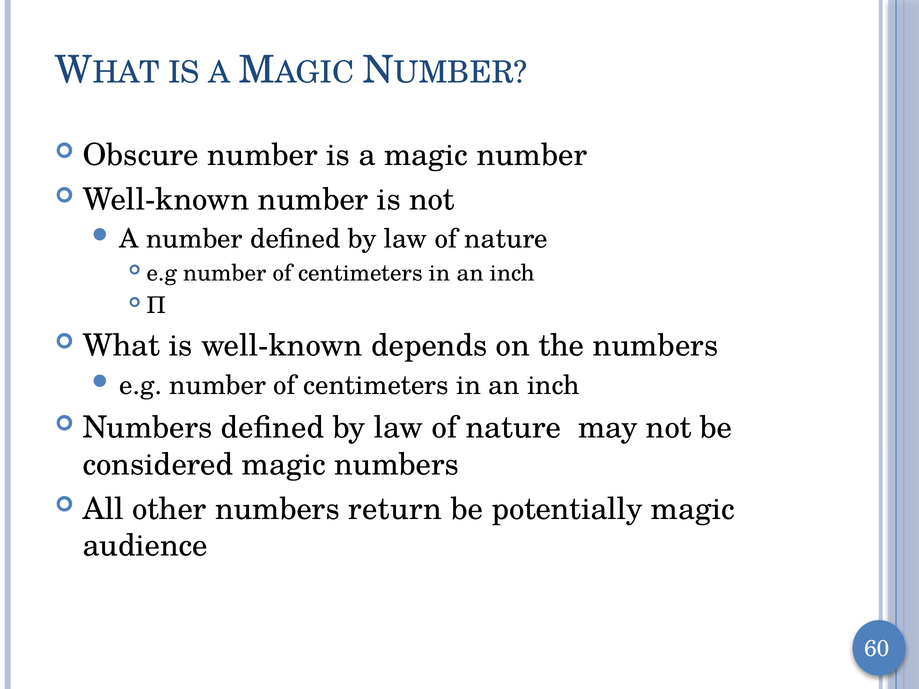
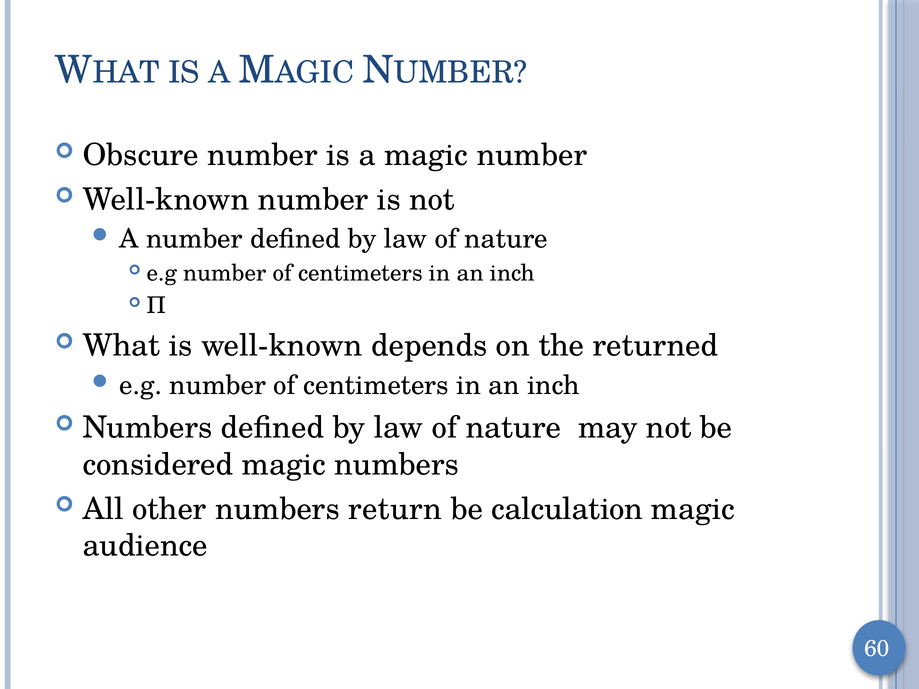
the numbers: numbers -> returned (656, 346)
potentially: potentially -> calculation (567, 509)
